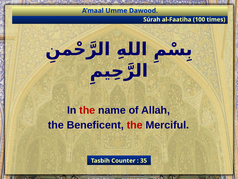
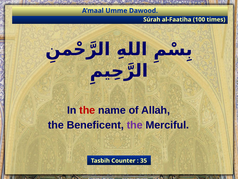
the colour: red -> purple (135, 125)
